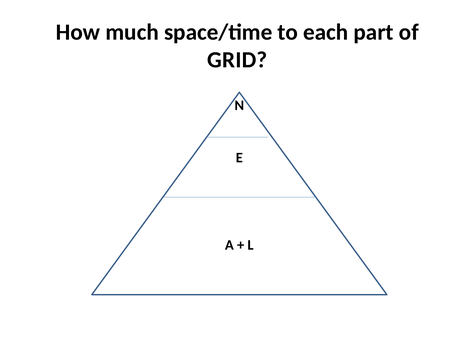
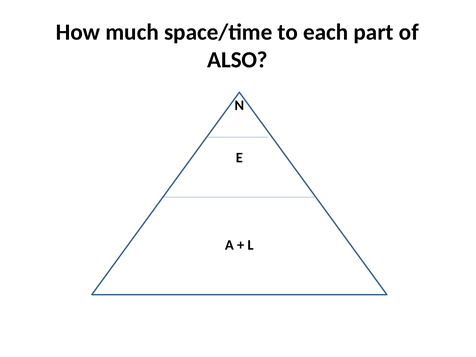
GRID: GRID -> ALSO (237, 60)
